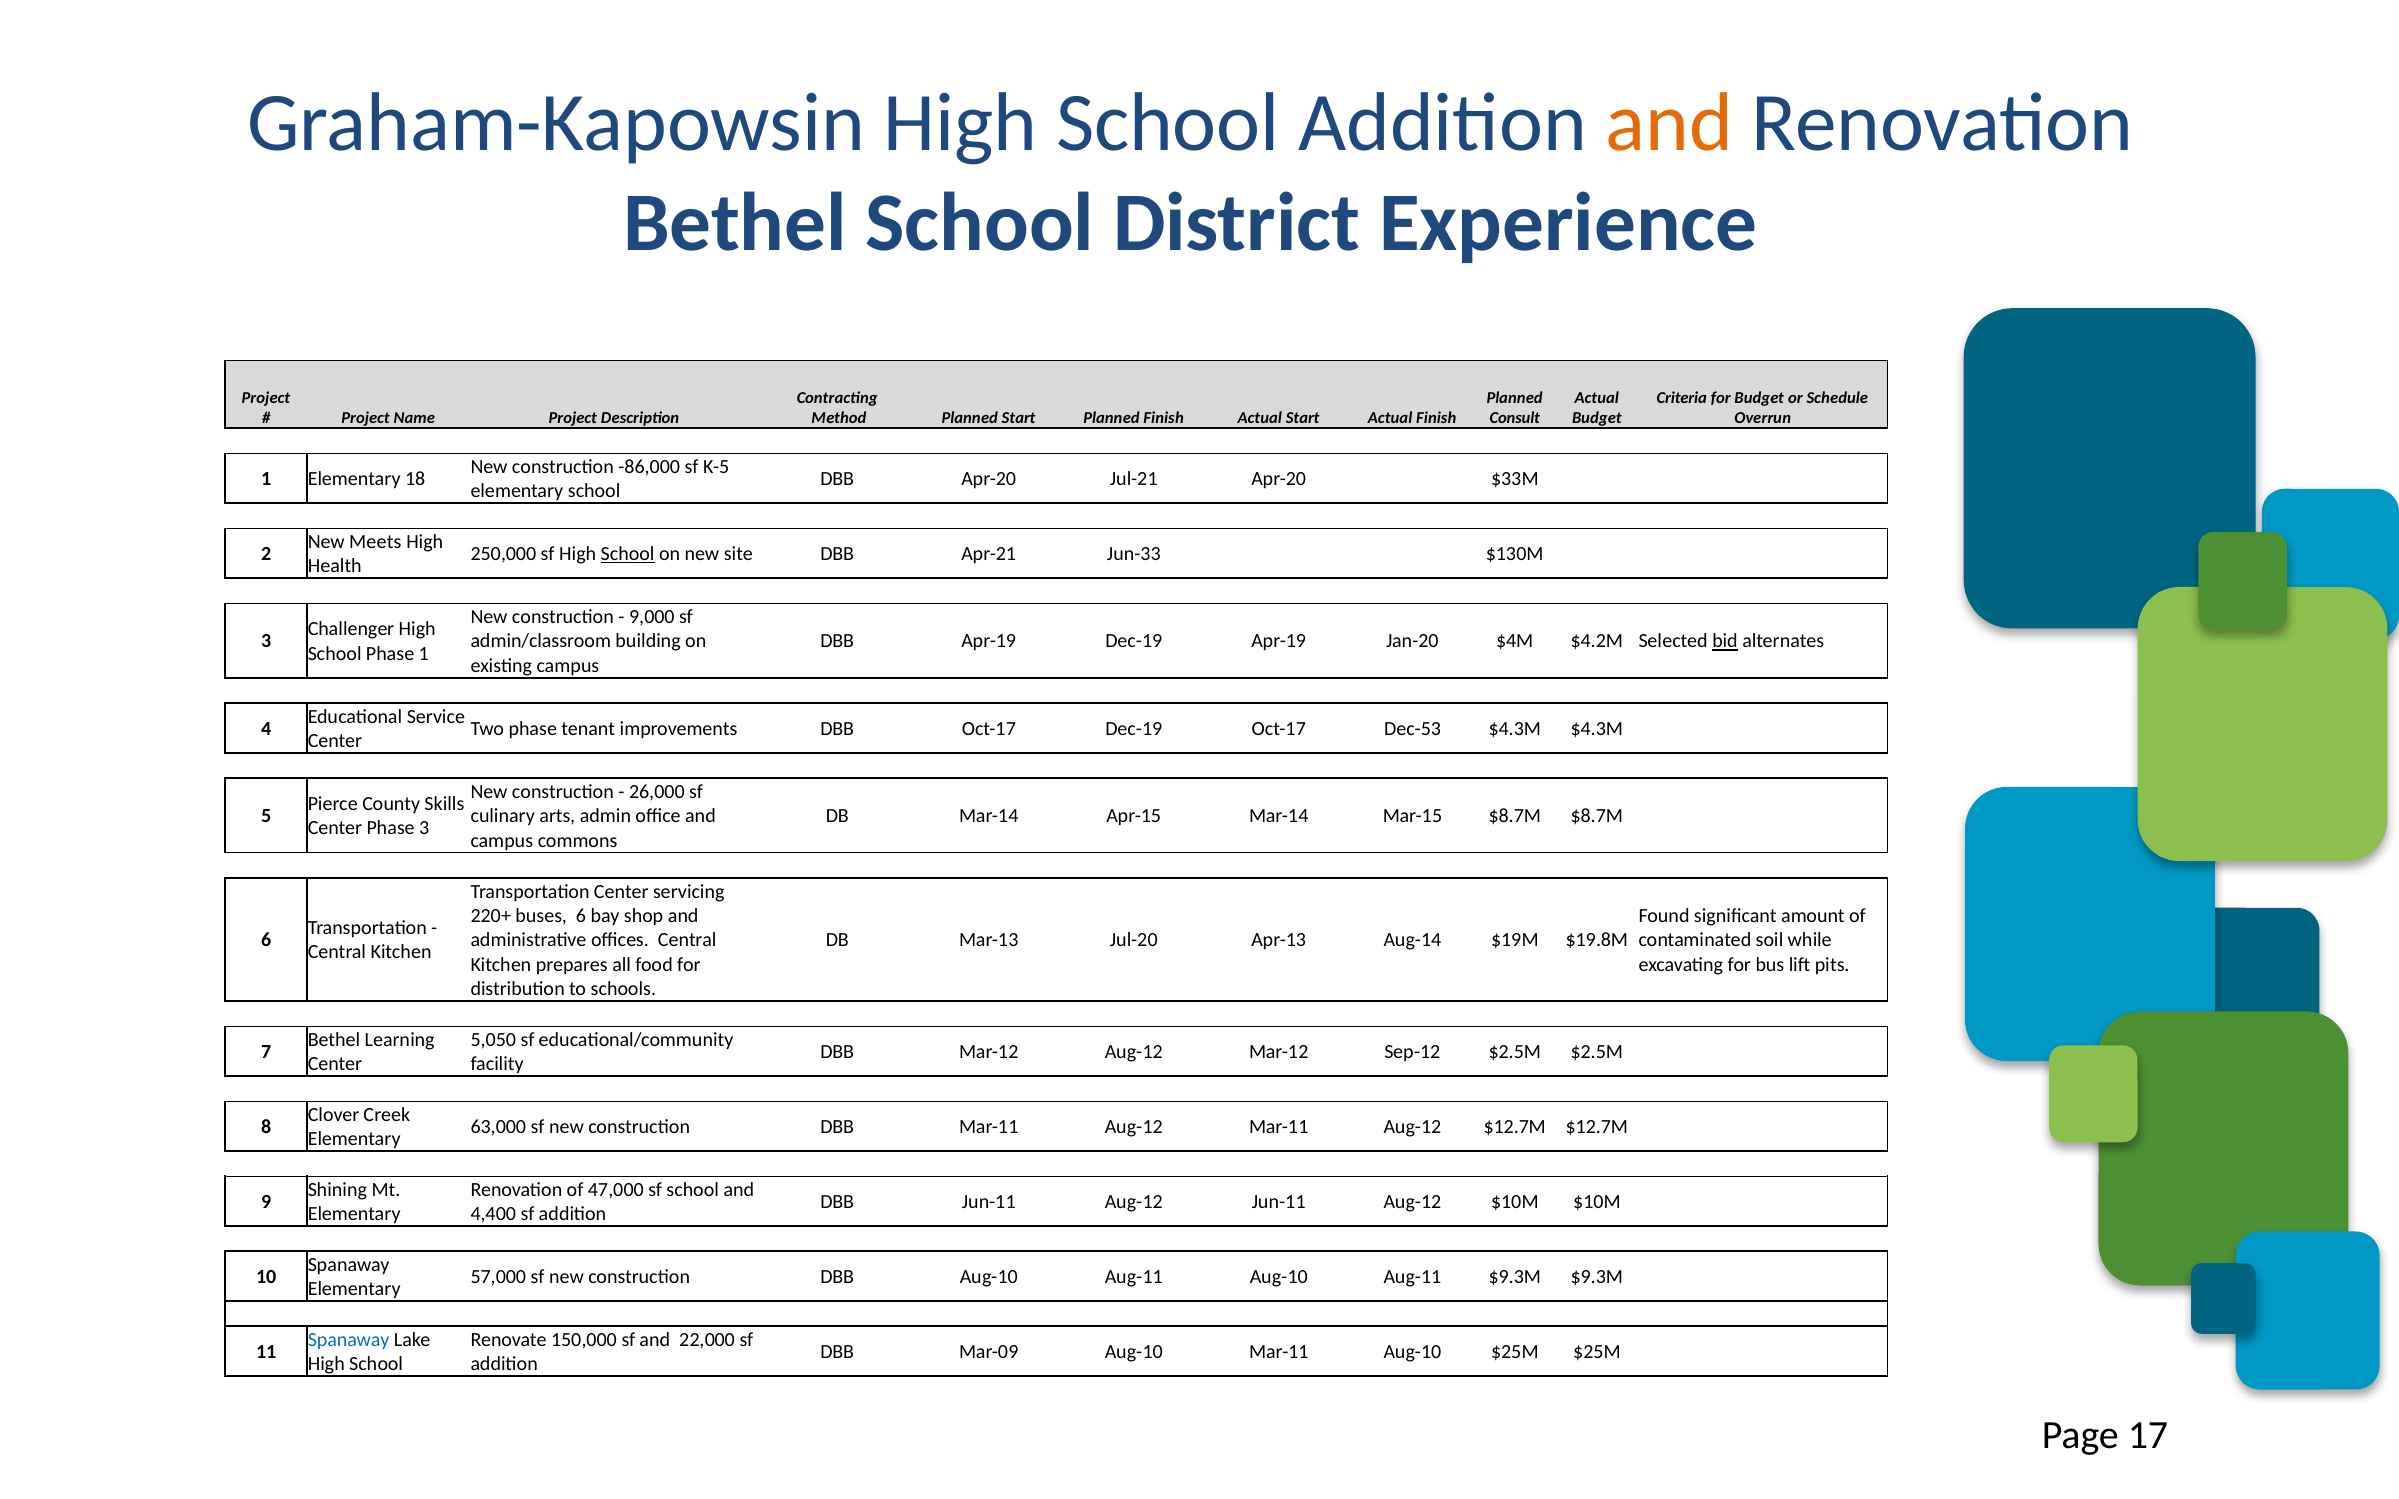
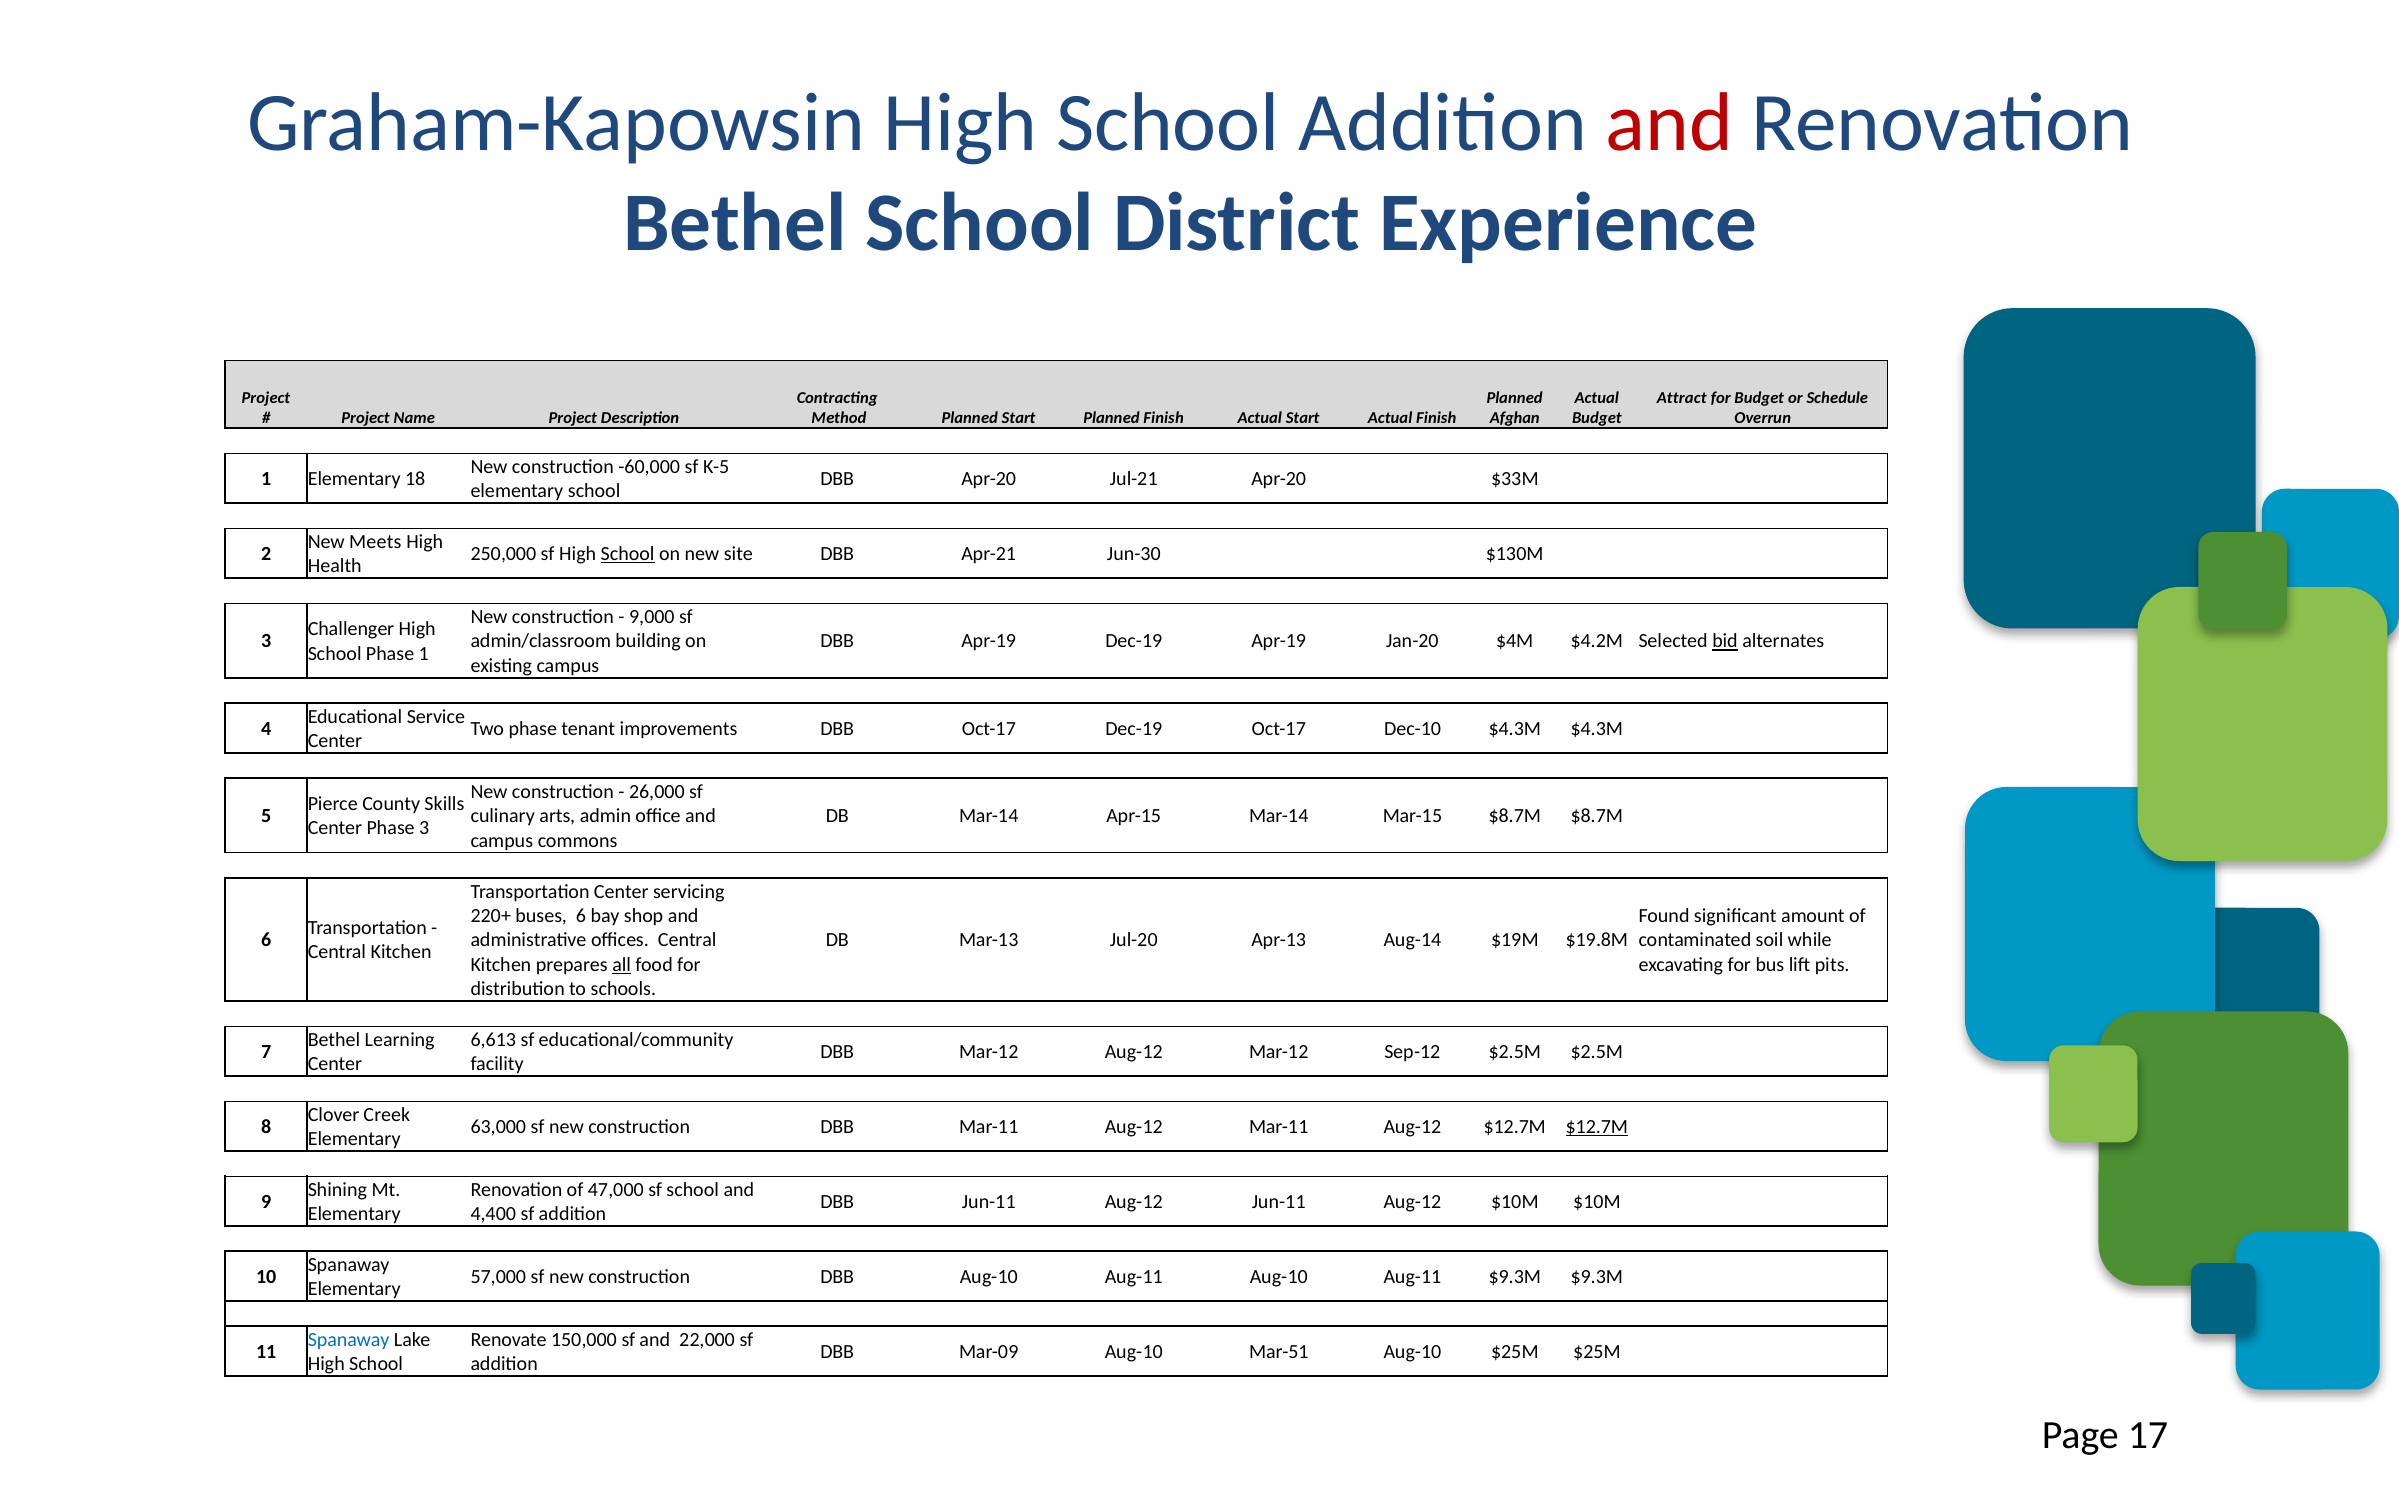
and colour: orange -> red (1669, 123)
Criteria: Criteria -> Attract (1682, 398)
Consult: Consult -> Afghan (1515, 418)
-86,000: -86,000 -> -60,000 (649, 467)
Jun-33: Jun-33 -> Jun-30 (1134, 554)
Dec-53: Dec-53 -> Dec-10 (1413, 729)
all underline: none -> present (622, 965)
5,050: 5,050 -> 6,613 (493, 1040)
$12.7M underline: none -> present (1597, 1127)
Aug-10 Mar-11: Mar-11 -> Mar-51 (1279, 1352)
